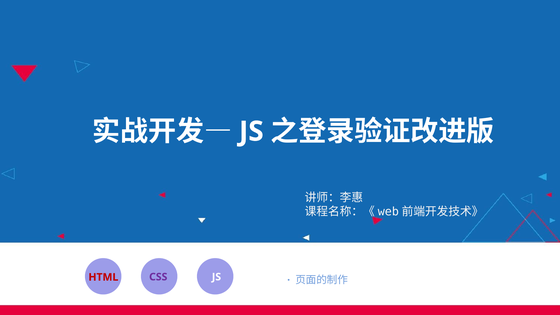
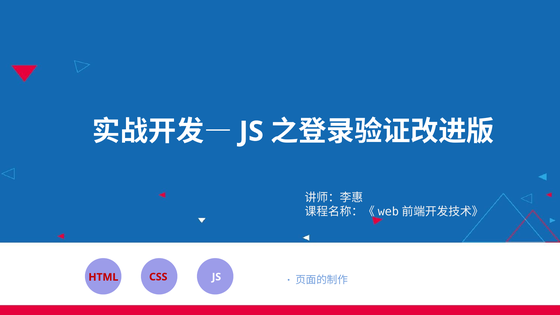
CSS colour: purple -> red (158, 277)
